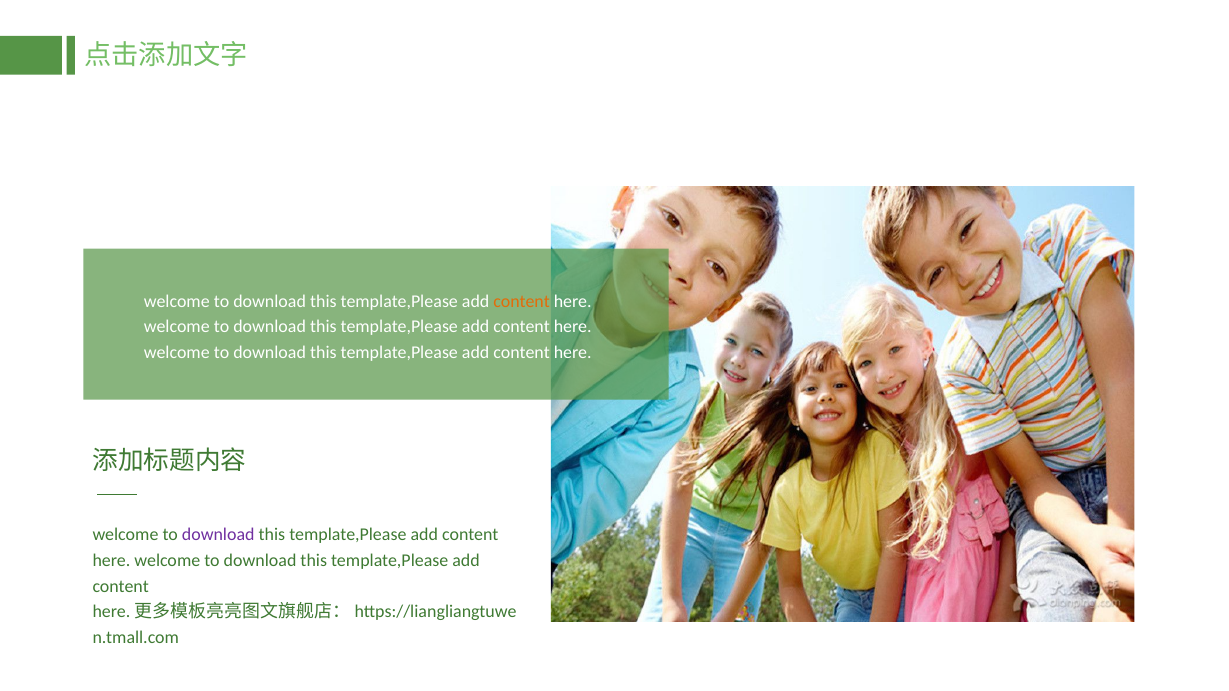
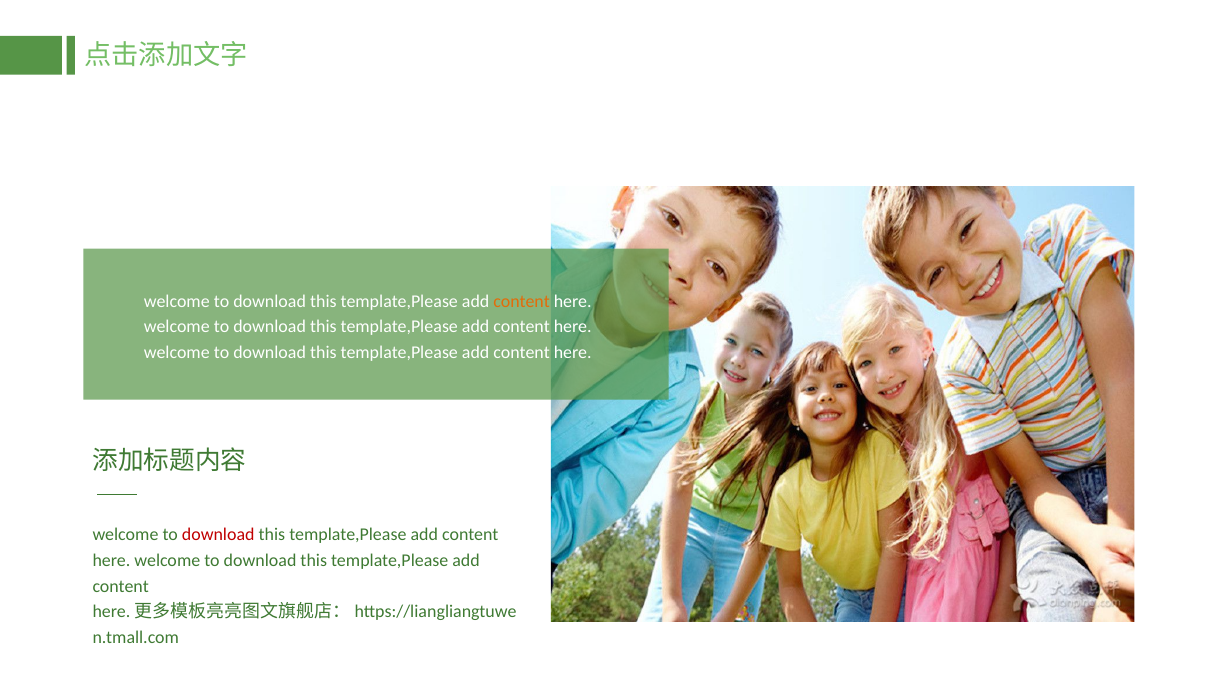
download colour: purple -> red (218, 535)
